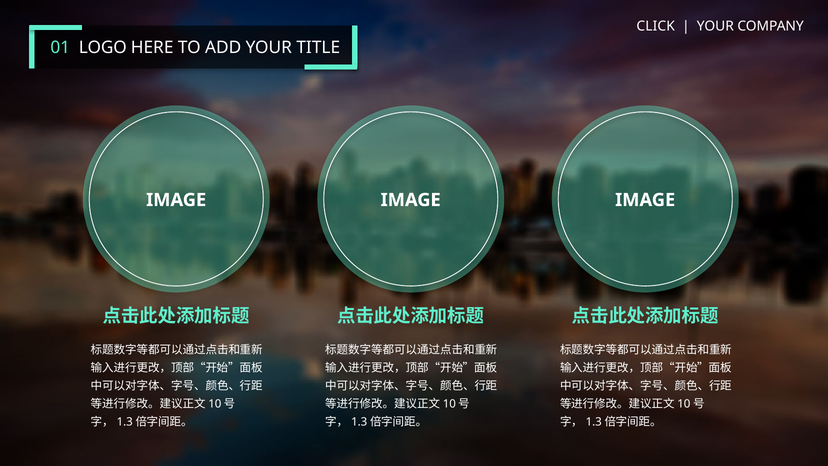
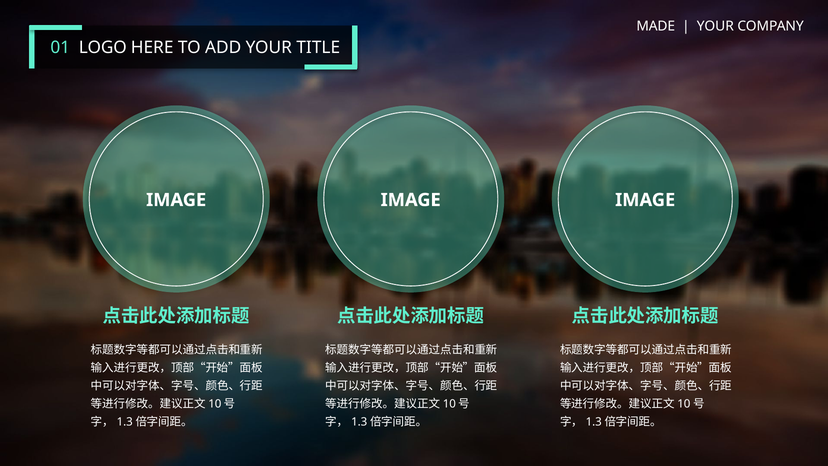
CLICK: CLICK -> MADE (656, 26)
